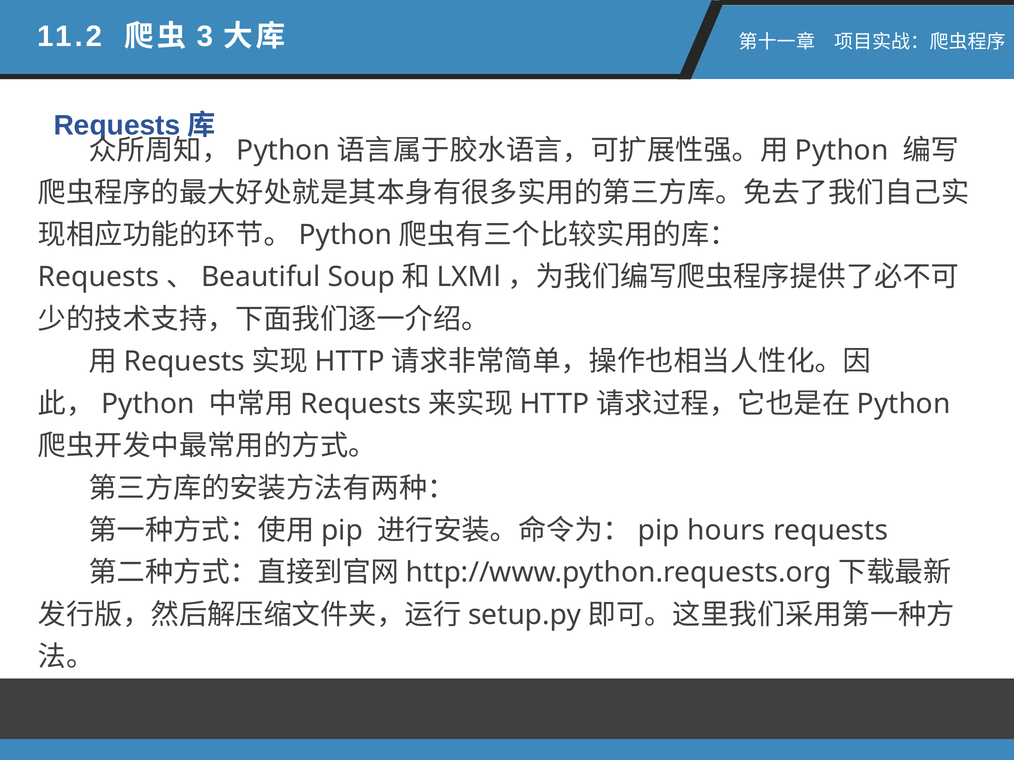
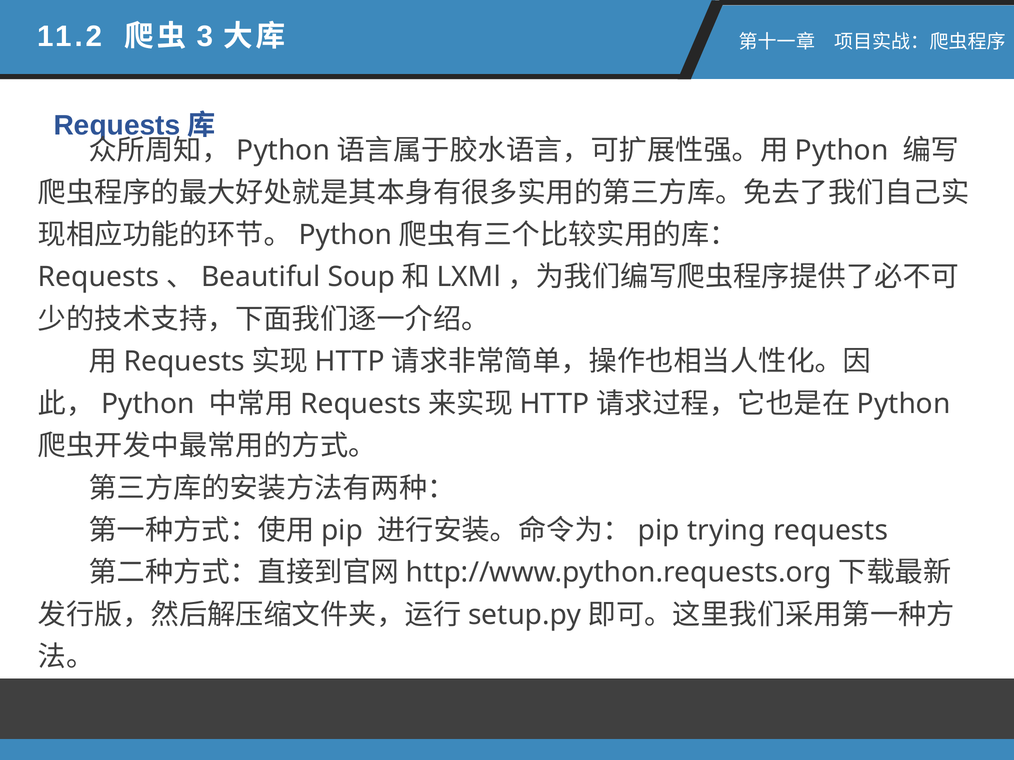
hours: hours -> trying (726, 531)
